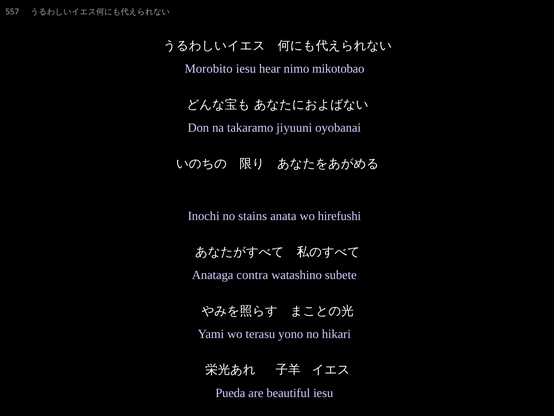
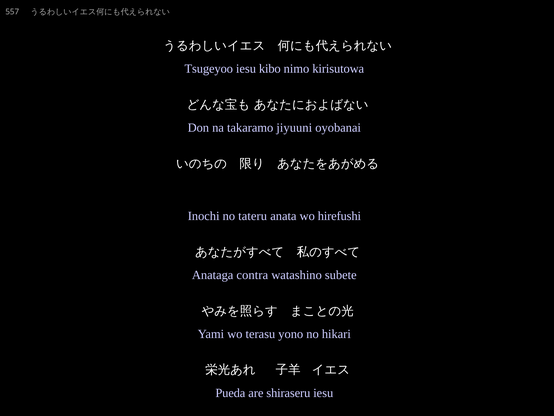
Morobito: Morobito -> Tsugeyoo (209, 69)
hear: hear -> kibo (270, 69)
mikotobao: mikotobao -> kirisutowa (338, 69)
stains: stains -> tateru (253, 216)
beautiful: beautiful -> shiraseru (288, 392)
